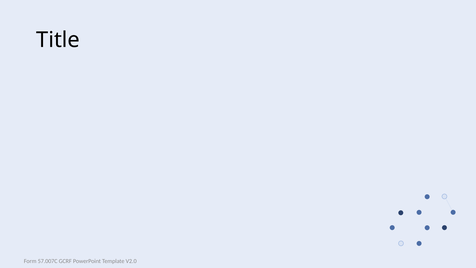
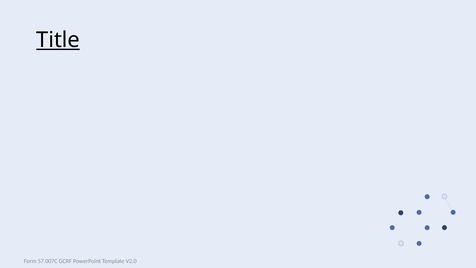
Title underline: none -> present (58, 40)
